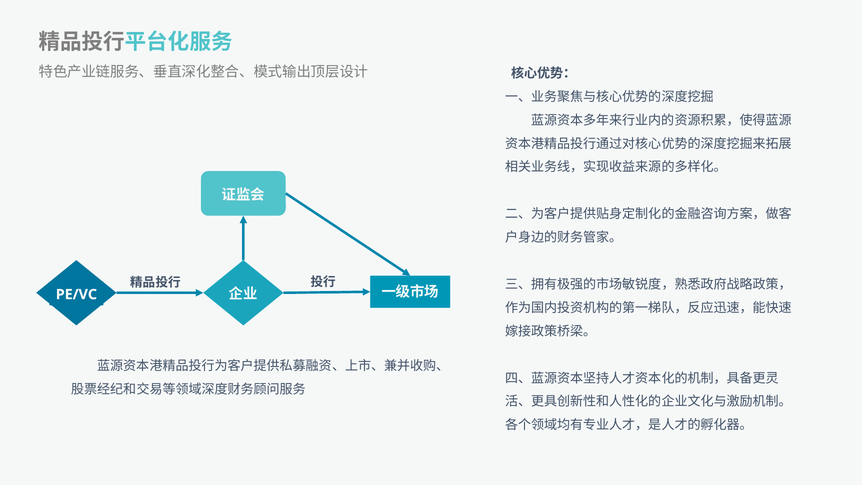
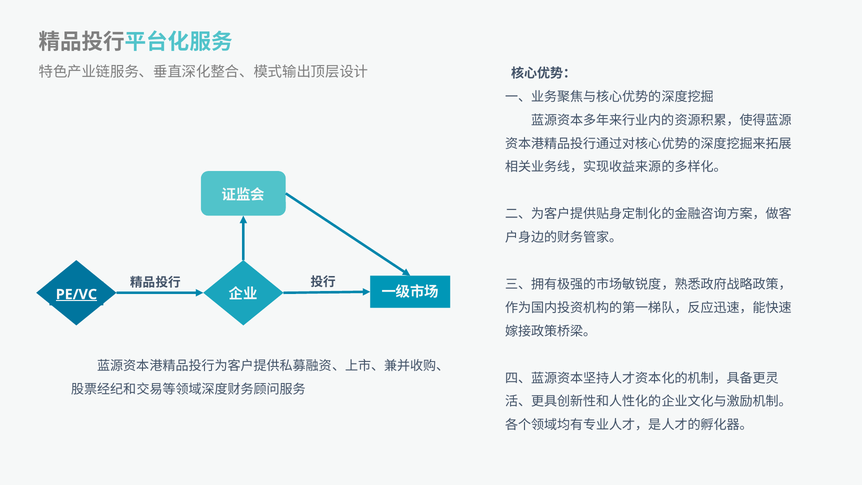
PE/VC underline: none -> present (76, 294)
